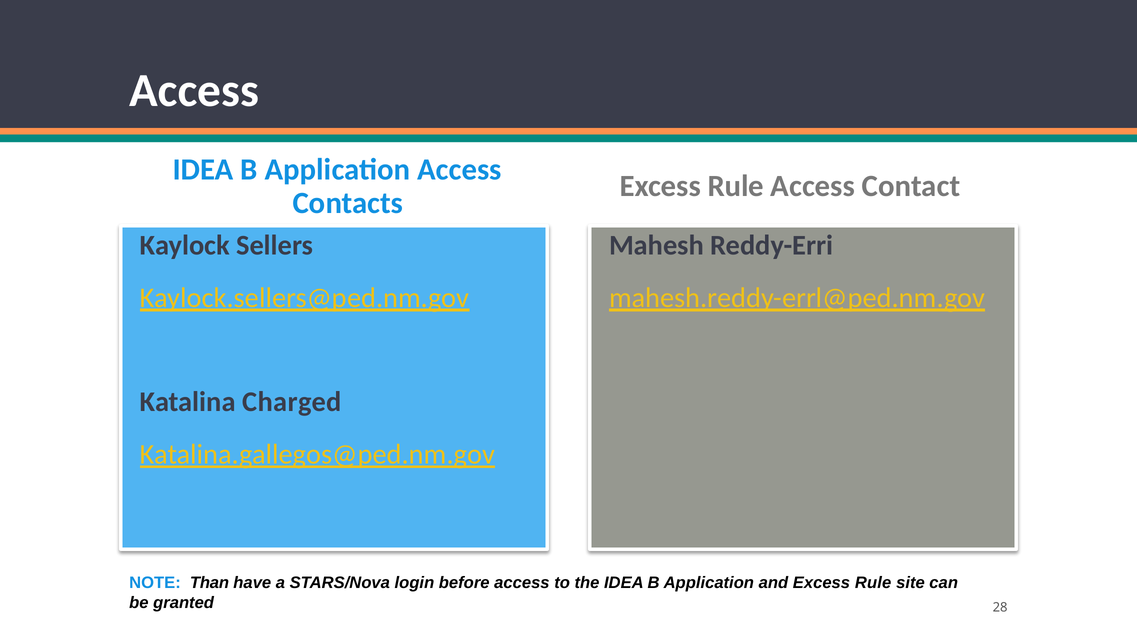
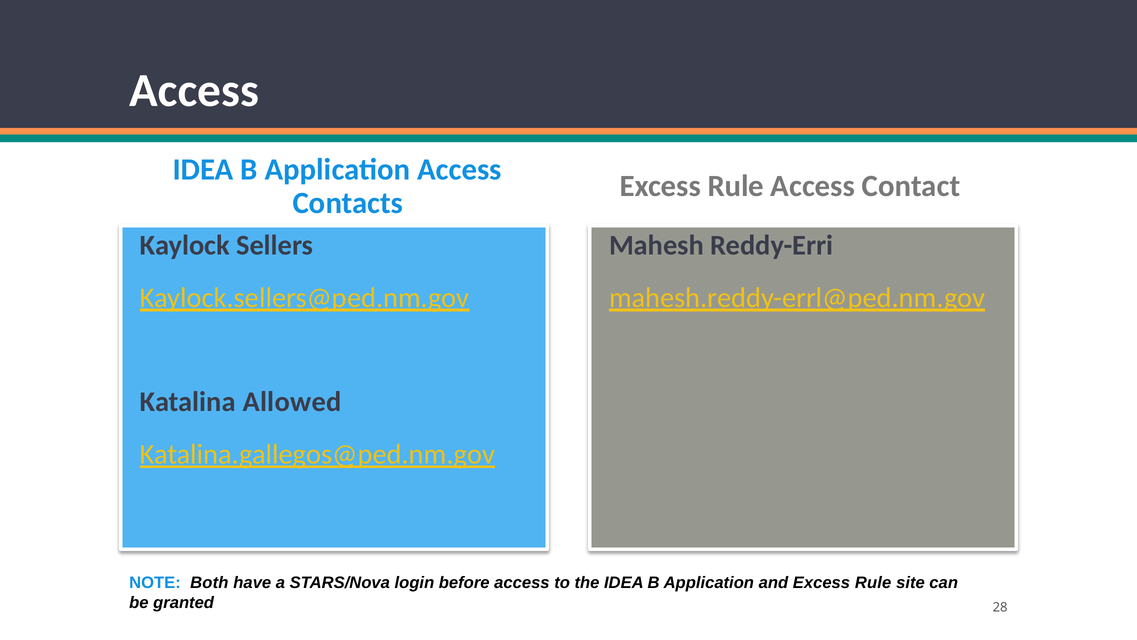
Charged: Charged -> Allowed (292, 402)
Than: Than -> Both (209, 582)
